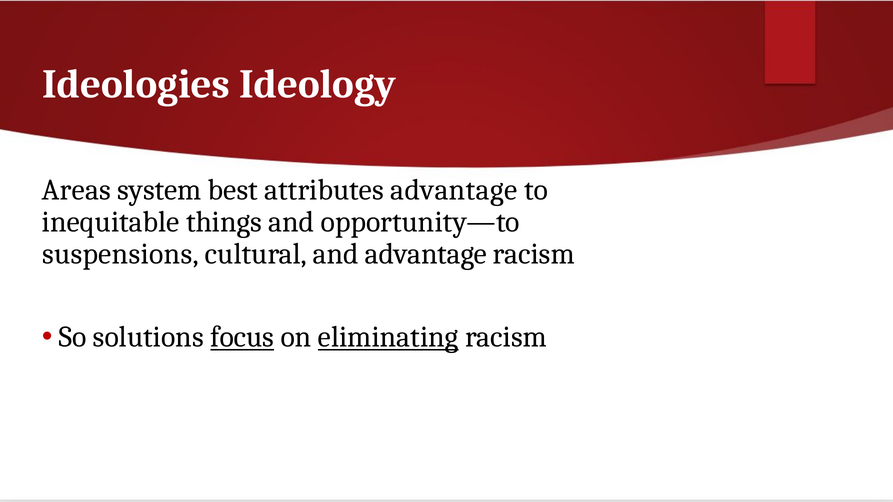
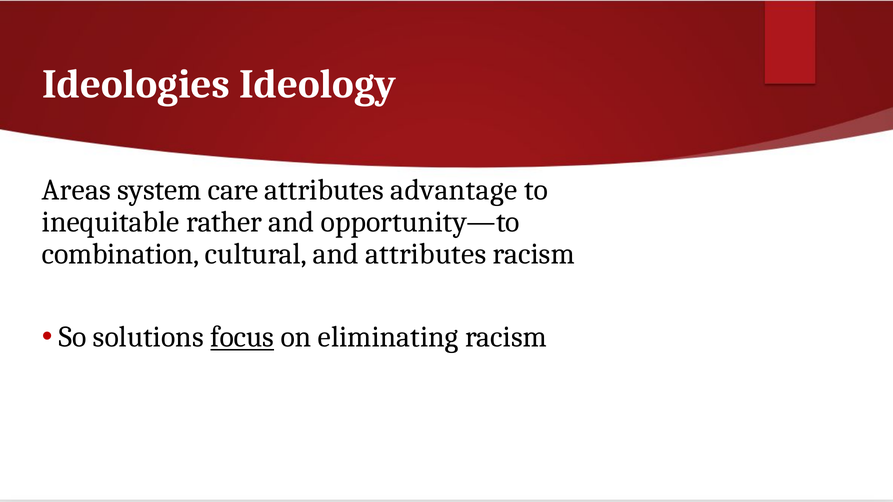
best: best -> care (233, 190)
things: things -> rather (224, 222)
suspensions: suspensions -> combination (121, 254)
and advantage: advantage -> attributes (426, 254)
eliminating underline: present -> none (388, 337)
